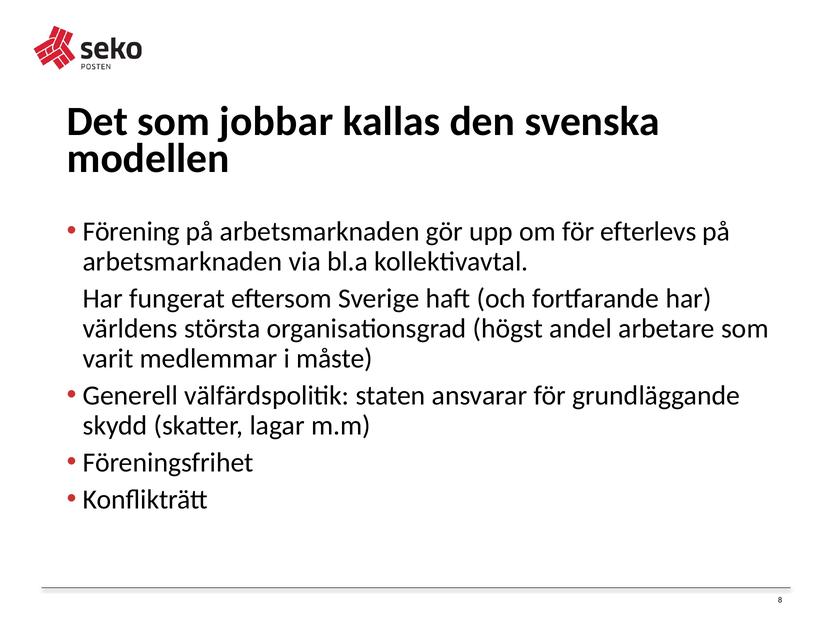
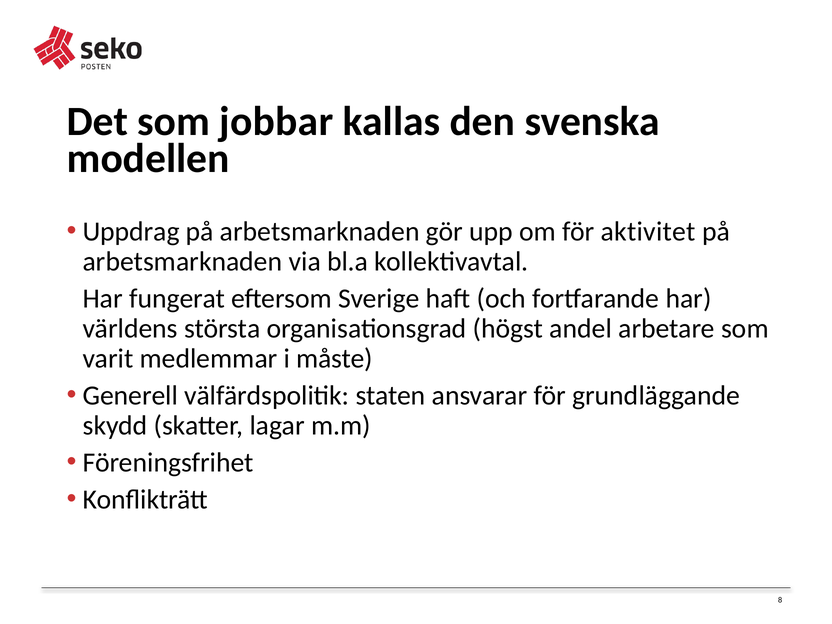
Förening: Förening -> Uppdrag (131, 232)
efterlevs: efterlevs -> aktivitet (648, 232)
